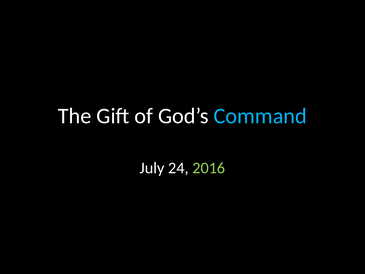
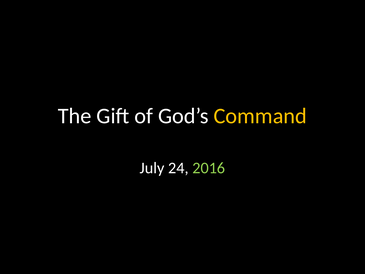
Command colour: light blue -> yellow (260, 116)
